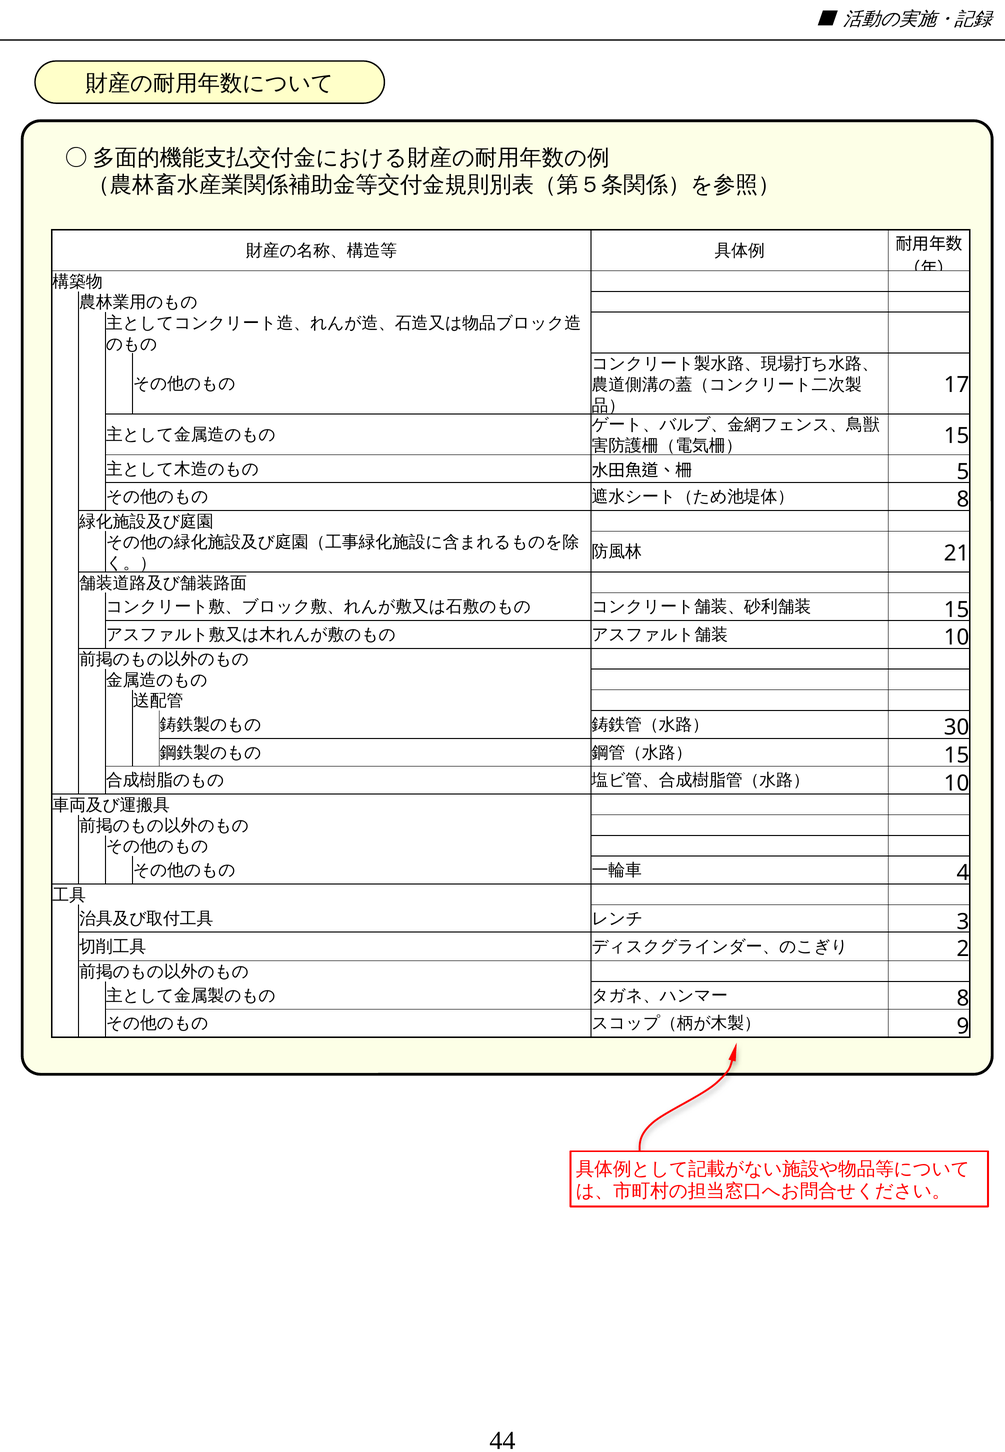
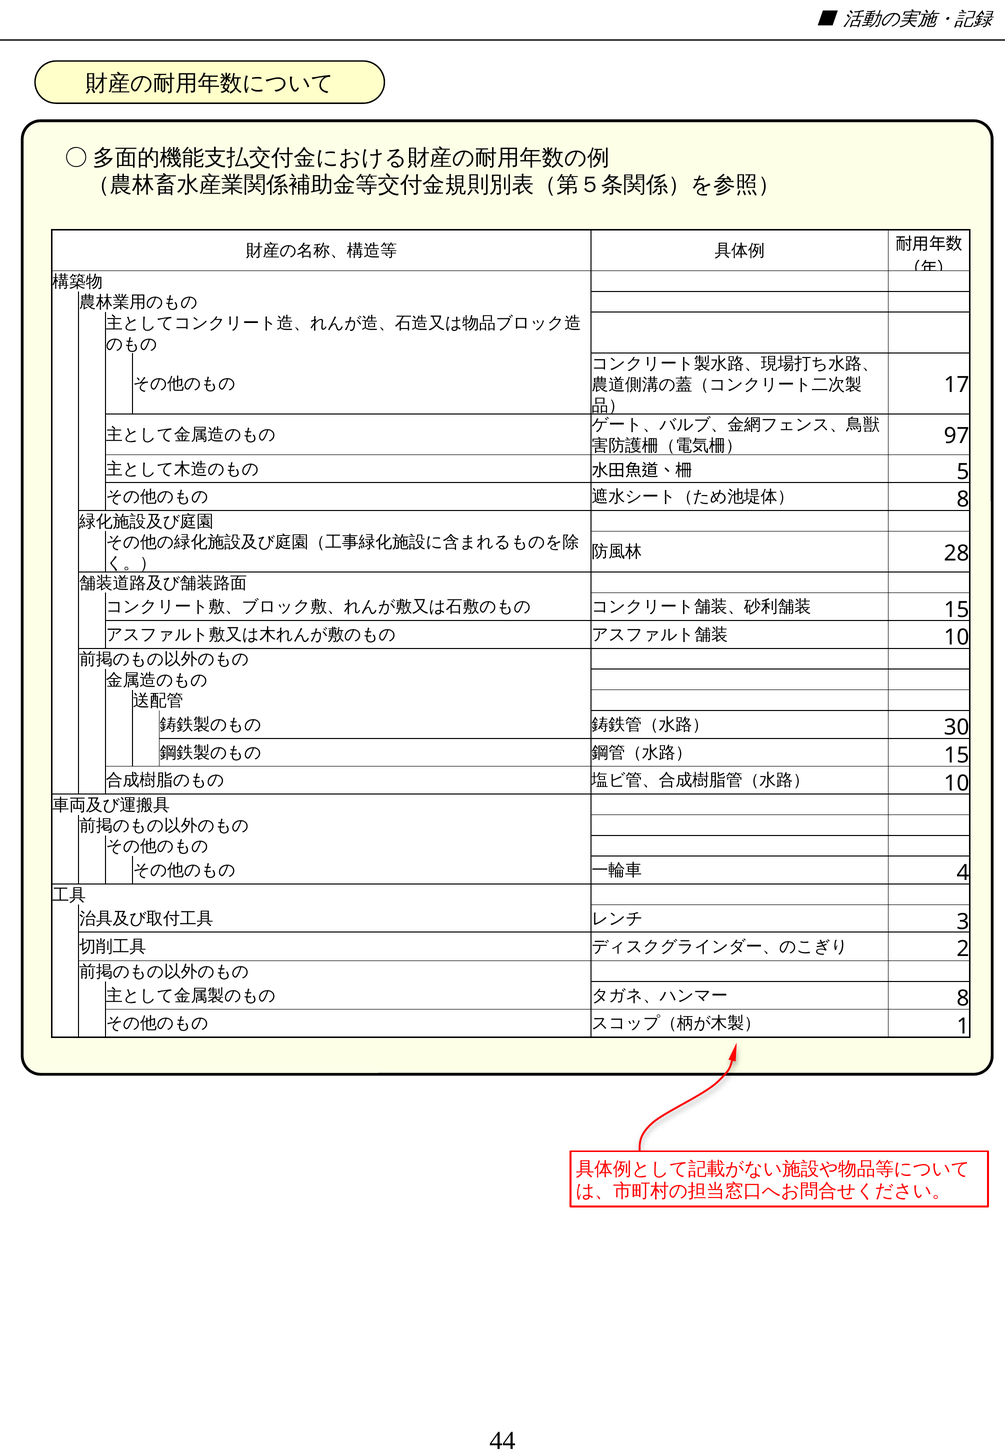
15: 15 -> 97 (957, 436)
21: 21 -> 28 (957, 553)
9: 9 -> 1 (963, 1026)
